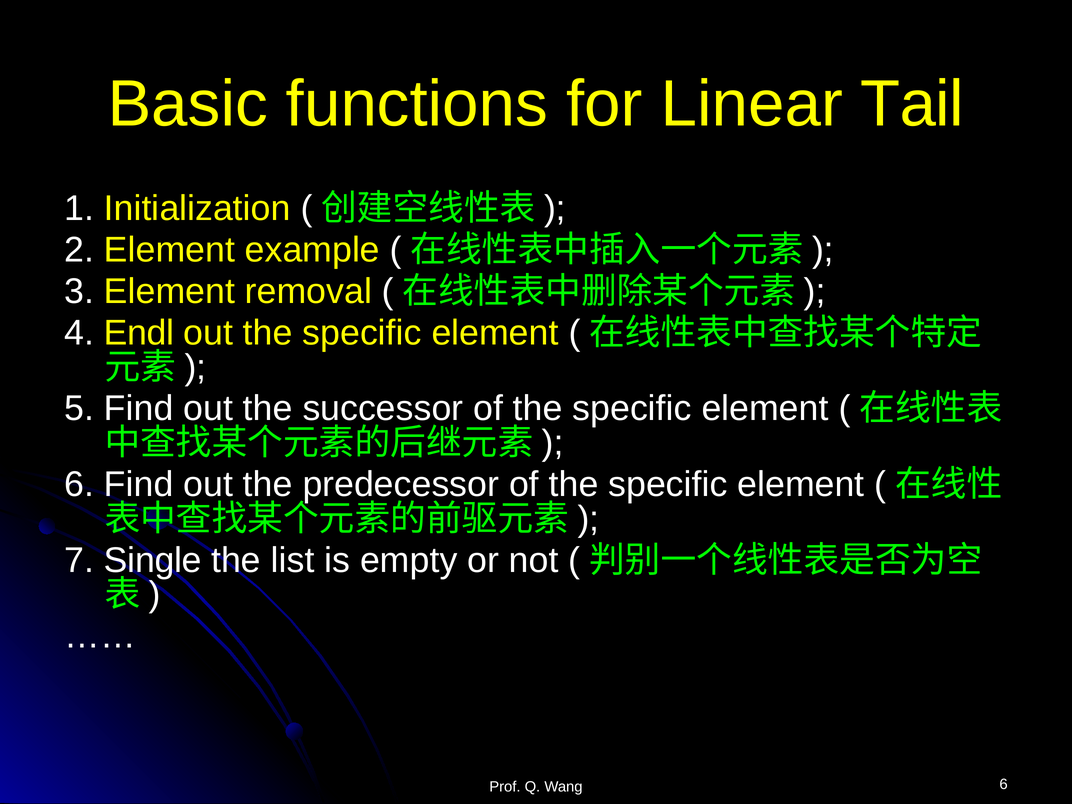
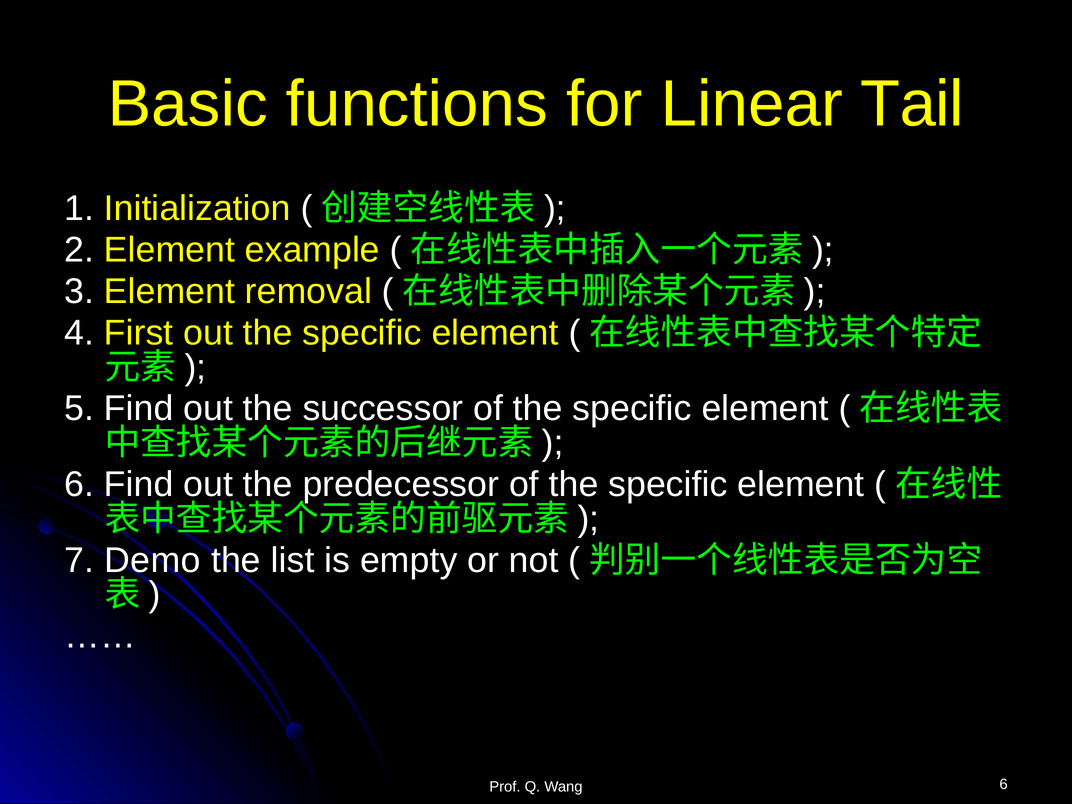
Endl: Endl -> First (139, 333)
Single: Single -> Demo (152, 560)
